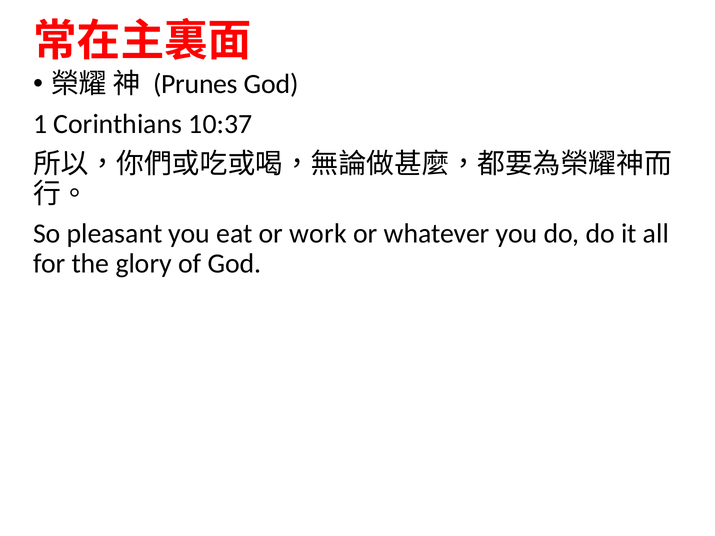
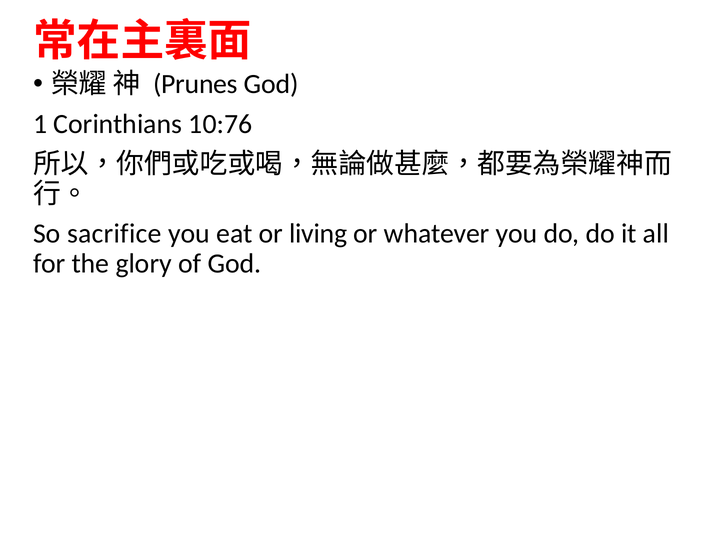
10:37: 10:37 -> 10:76 (220, 124)
pleasant: pleasant -> sacrifice (114, 234)
work: work -> living (318, 234)
